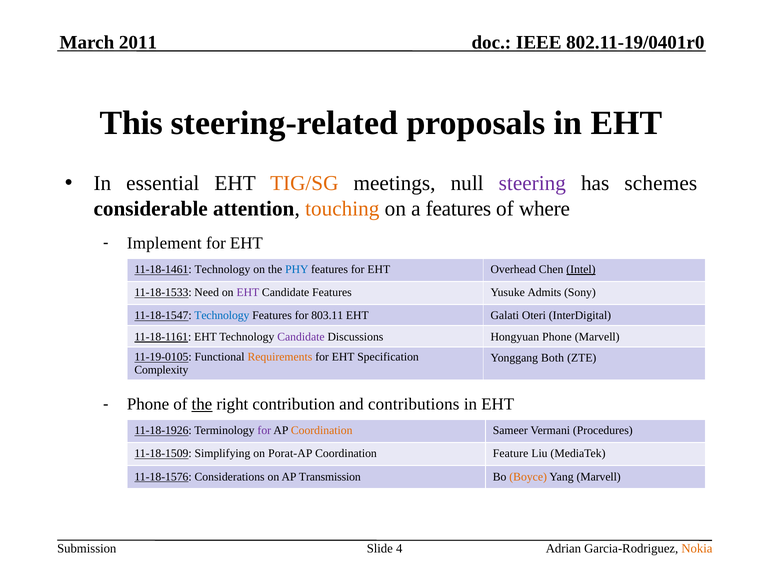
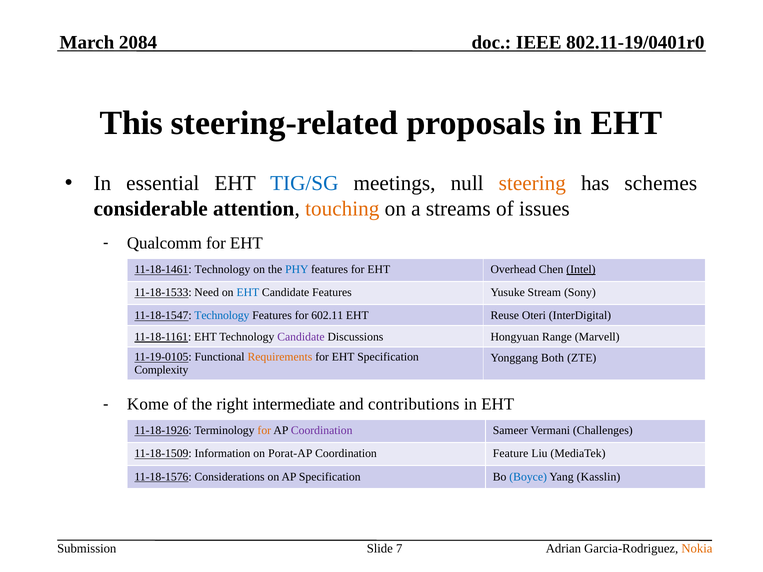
2011: 2011 -> 2084 (138, 42)
TIG/SG colour: orange -> blue (304, 183)
steering colour: purple -> orange (532, 183)
a features: features -> streams (458, 209)
where: where -> issues (544, 209)
Implement: Implement -> Qualcomm (164, 243)
EHT colour: purple -> blue (248, 293)
Admits: Admits -> Stream (544, 293)
803.11: 803.11 -> 602.11 (327, 316)
Galati: Galati -> Reuse (505, 316)
Hongyuan Phone: Phone -> Range (557, 337)
Phone: Phone -> Kome (148, 404)
the underline: present -> none (202, 404)
contribution: contribution -> intermediate (294, 404)
for colour: purple -> orange (264, 431)
Coordination colour: orange -> purple (322, 431)
Procedures: Procedures -> Challenges (603, 431)
Simplifying: Simplifying -> Information (222, 454)
AP Transmission: Transmission -> Specification (330, 477)
Boyce colour: orange -> blue (528, 477)
Yang Marvell: Marvell -> Kasslin (599, 477)
4: 4 -> 7 (399, 549)
